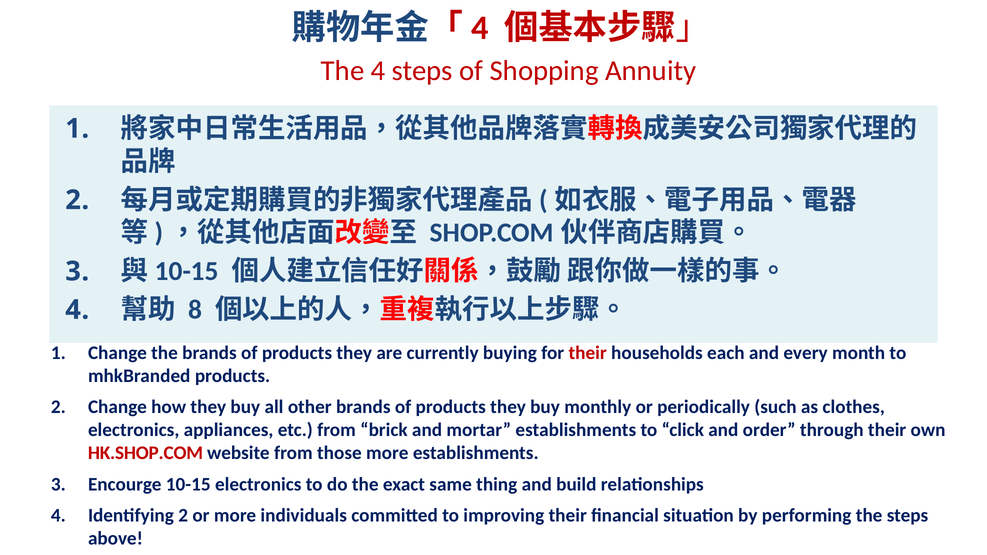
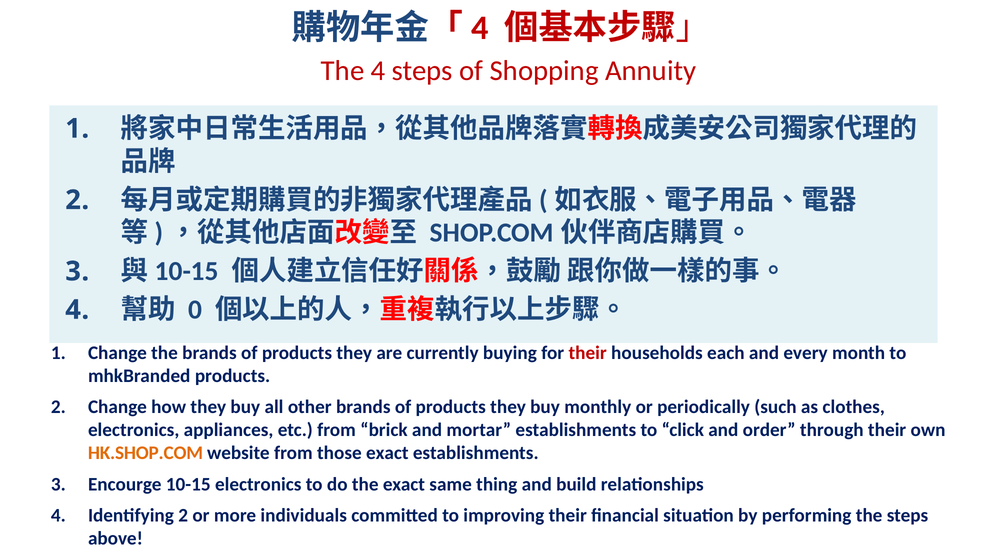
8: 8 -> 0 (195, 310)
HK.SHOP.COM colour: red -> orange (145, 453)
those more: more -> exact (387, 453)
